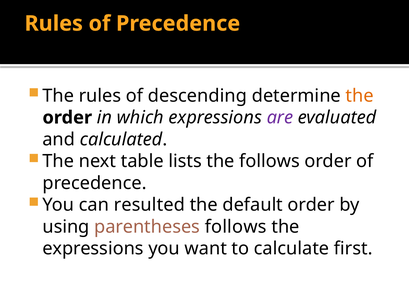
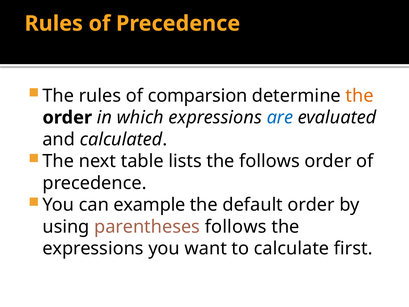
descending: descending -> comparsion (198, 96)
are colour: purple -> blue (280, 117)
resulted: resulted -> example (149, 205)
